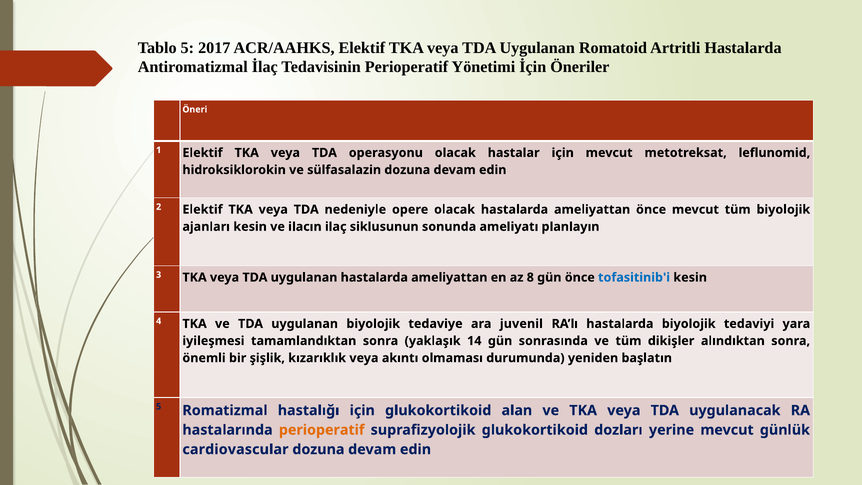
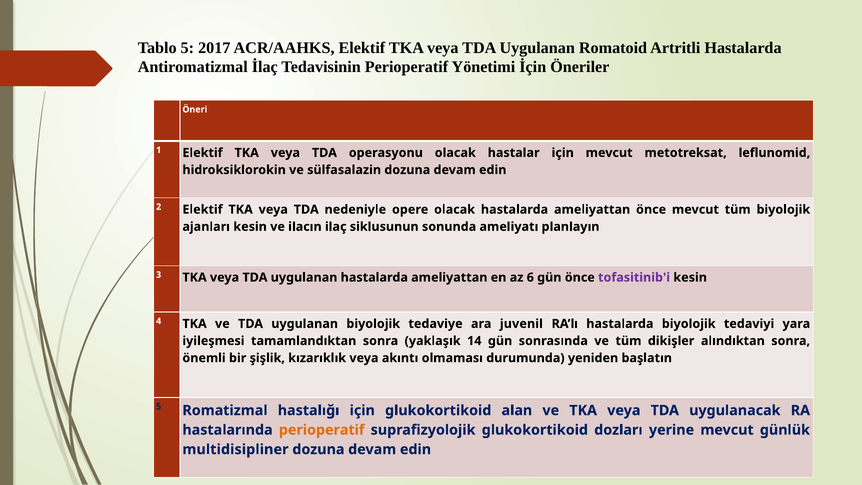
8: 8 -> 6 (530, 277)
tofasitinib'i colour: blue -> purple (634, 277)
cardiovascular: cardiovascular -> multidisipliner (235, 449)
